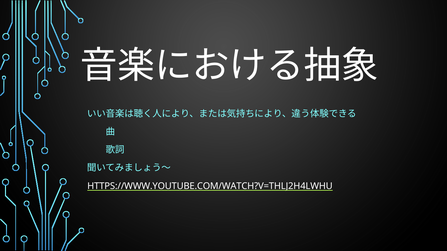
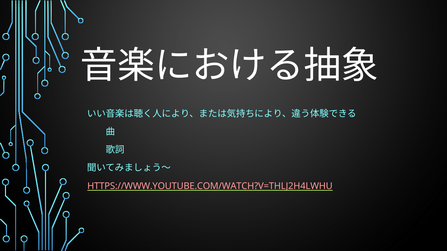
HTTPS://WWW.YOUTUBE.COM/WATCH?V=THLJ2H4LWHU colour: white -> pink (210, 186)
